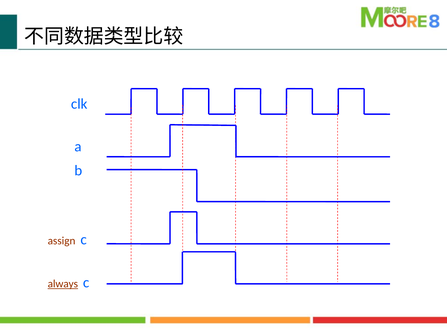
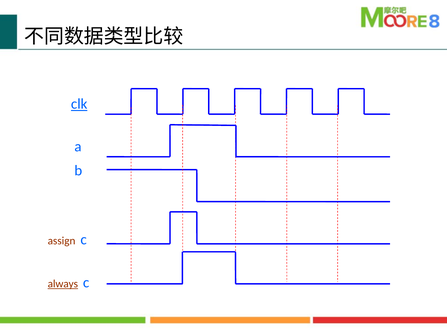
clk underline: none -> present (79, 104)
